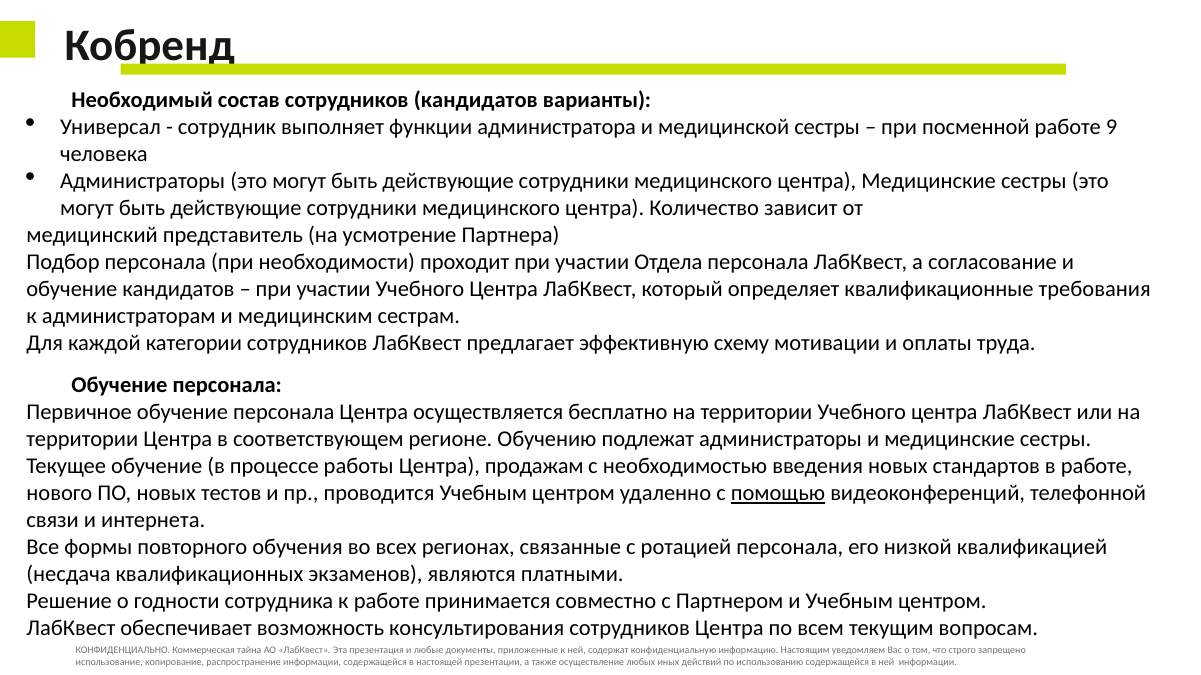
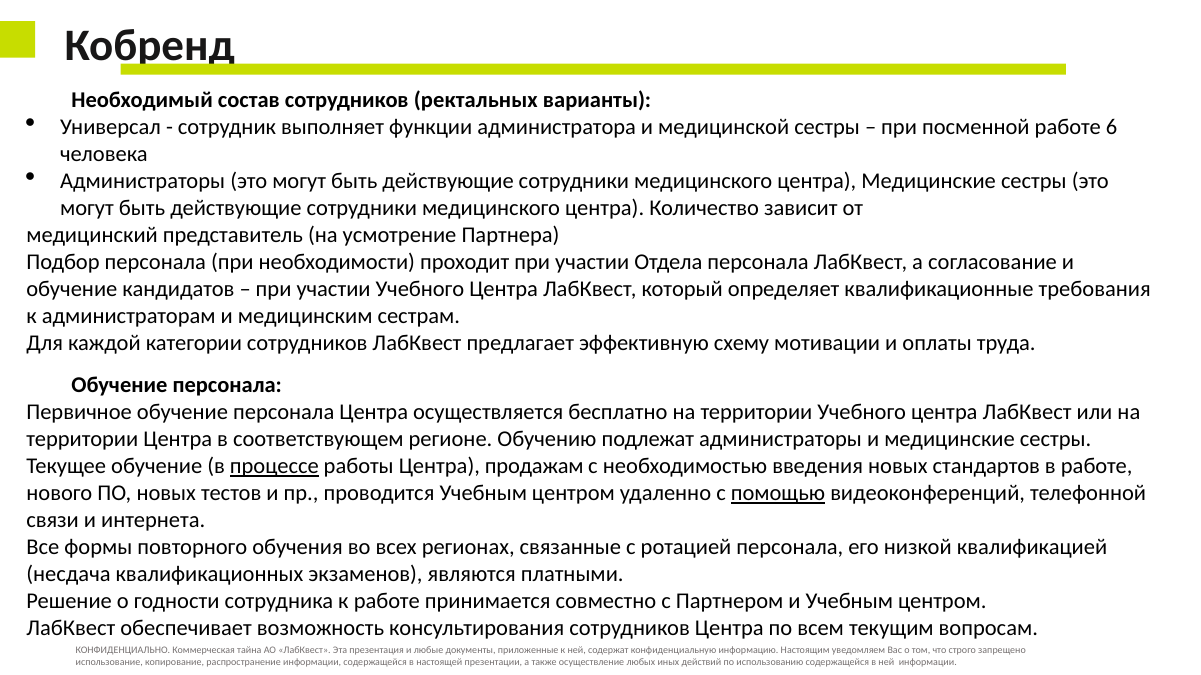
сотрудников кандидатов: кандидатов -> ректальных (476, 100)
9: 9 -> 6 (1112, 127)
процессе underline: none -> present (274, 467)
